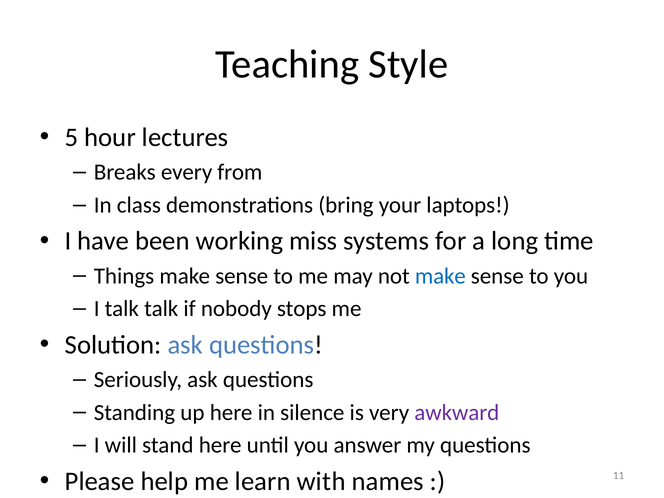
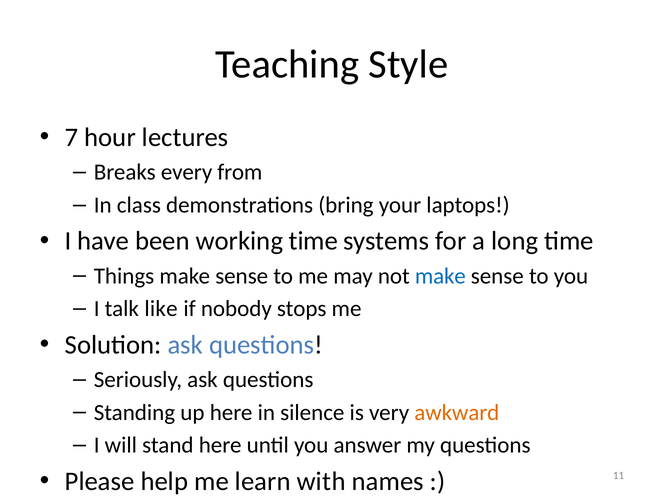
5: 5 -> 7 (72, 137)
working miss: miss -> time (313, 241)
talk talk: talk -> like (161, 309)
awkward colour: purple -> orange (457, 412)
